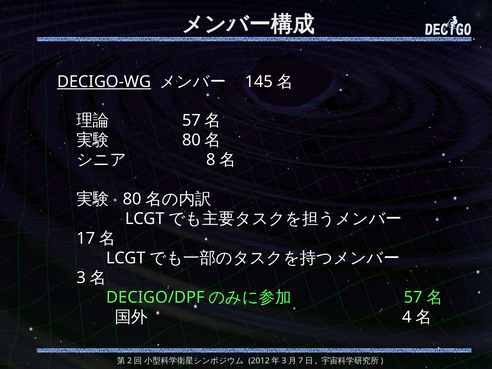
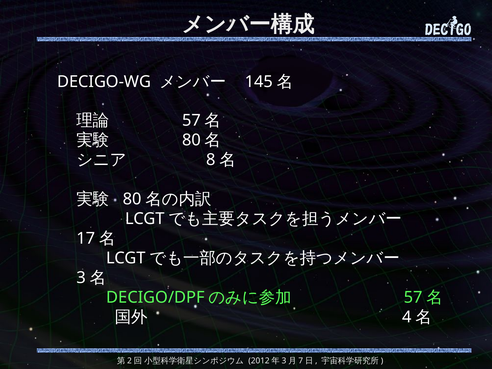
DECIGO-WG underline: present -> none (104, 82)
